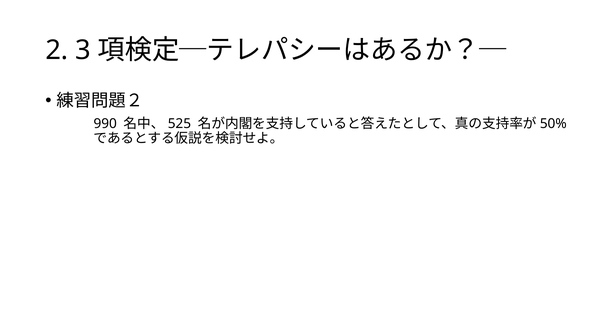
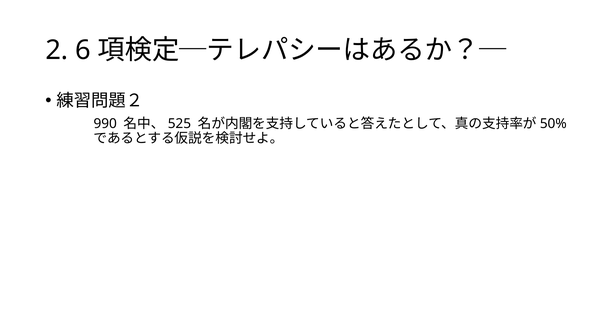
3: 3 -> 6 (83, 50)
